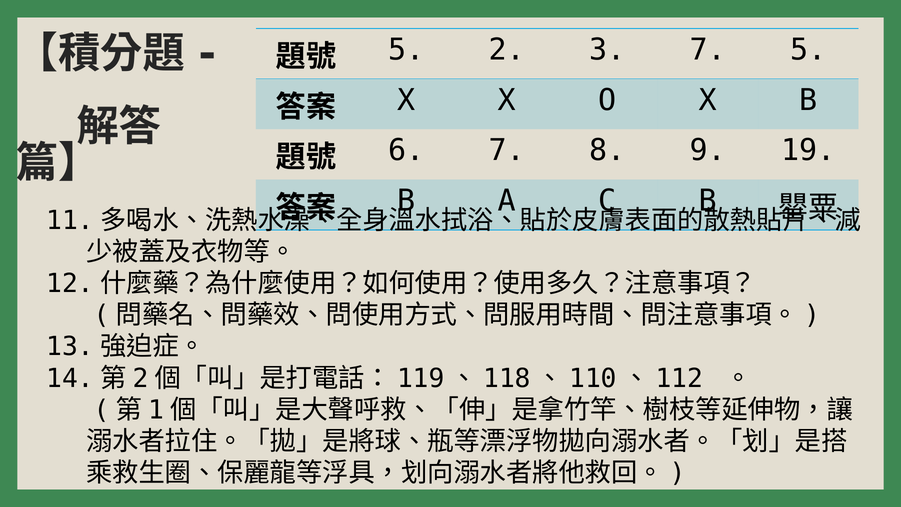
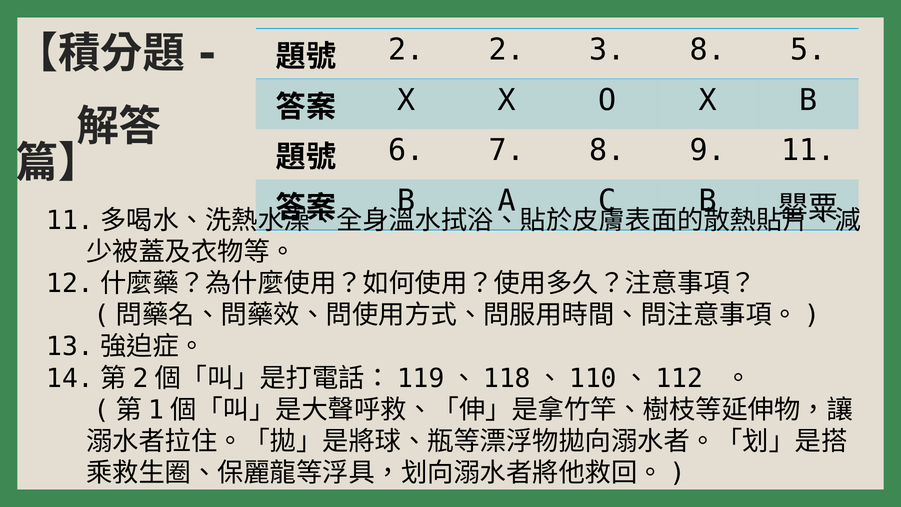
5: 5 -> 2 (406, 50)
3 7: 7 -> 8 (708, 50)
19: 19 -> 11 (808, 150)
